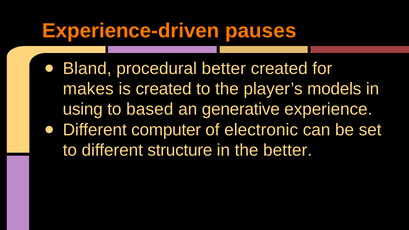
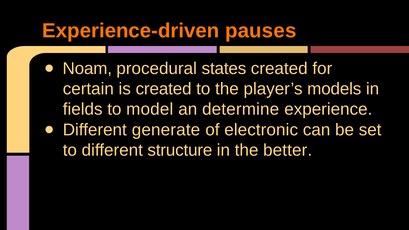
Bland: Bland -> Noam (87, 68)
procedural better: better -> states (224, 68)
makes: makes -> certain (88, 89)
using: using -> fields (83, 109)
based: based -> model (150, 109)
generative: generative -> determine (241, 109)
computer: computer -> generate (166, 130)
